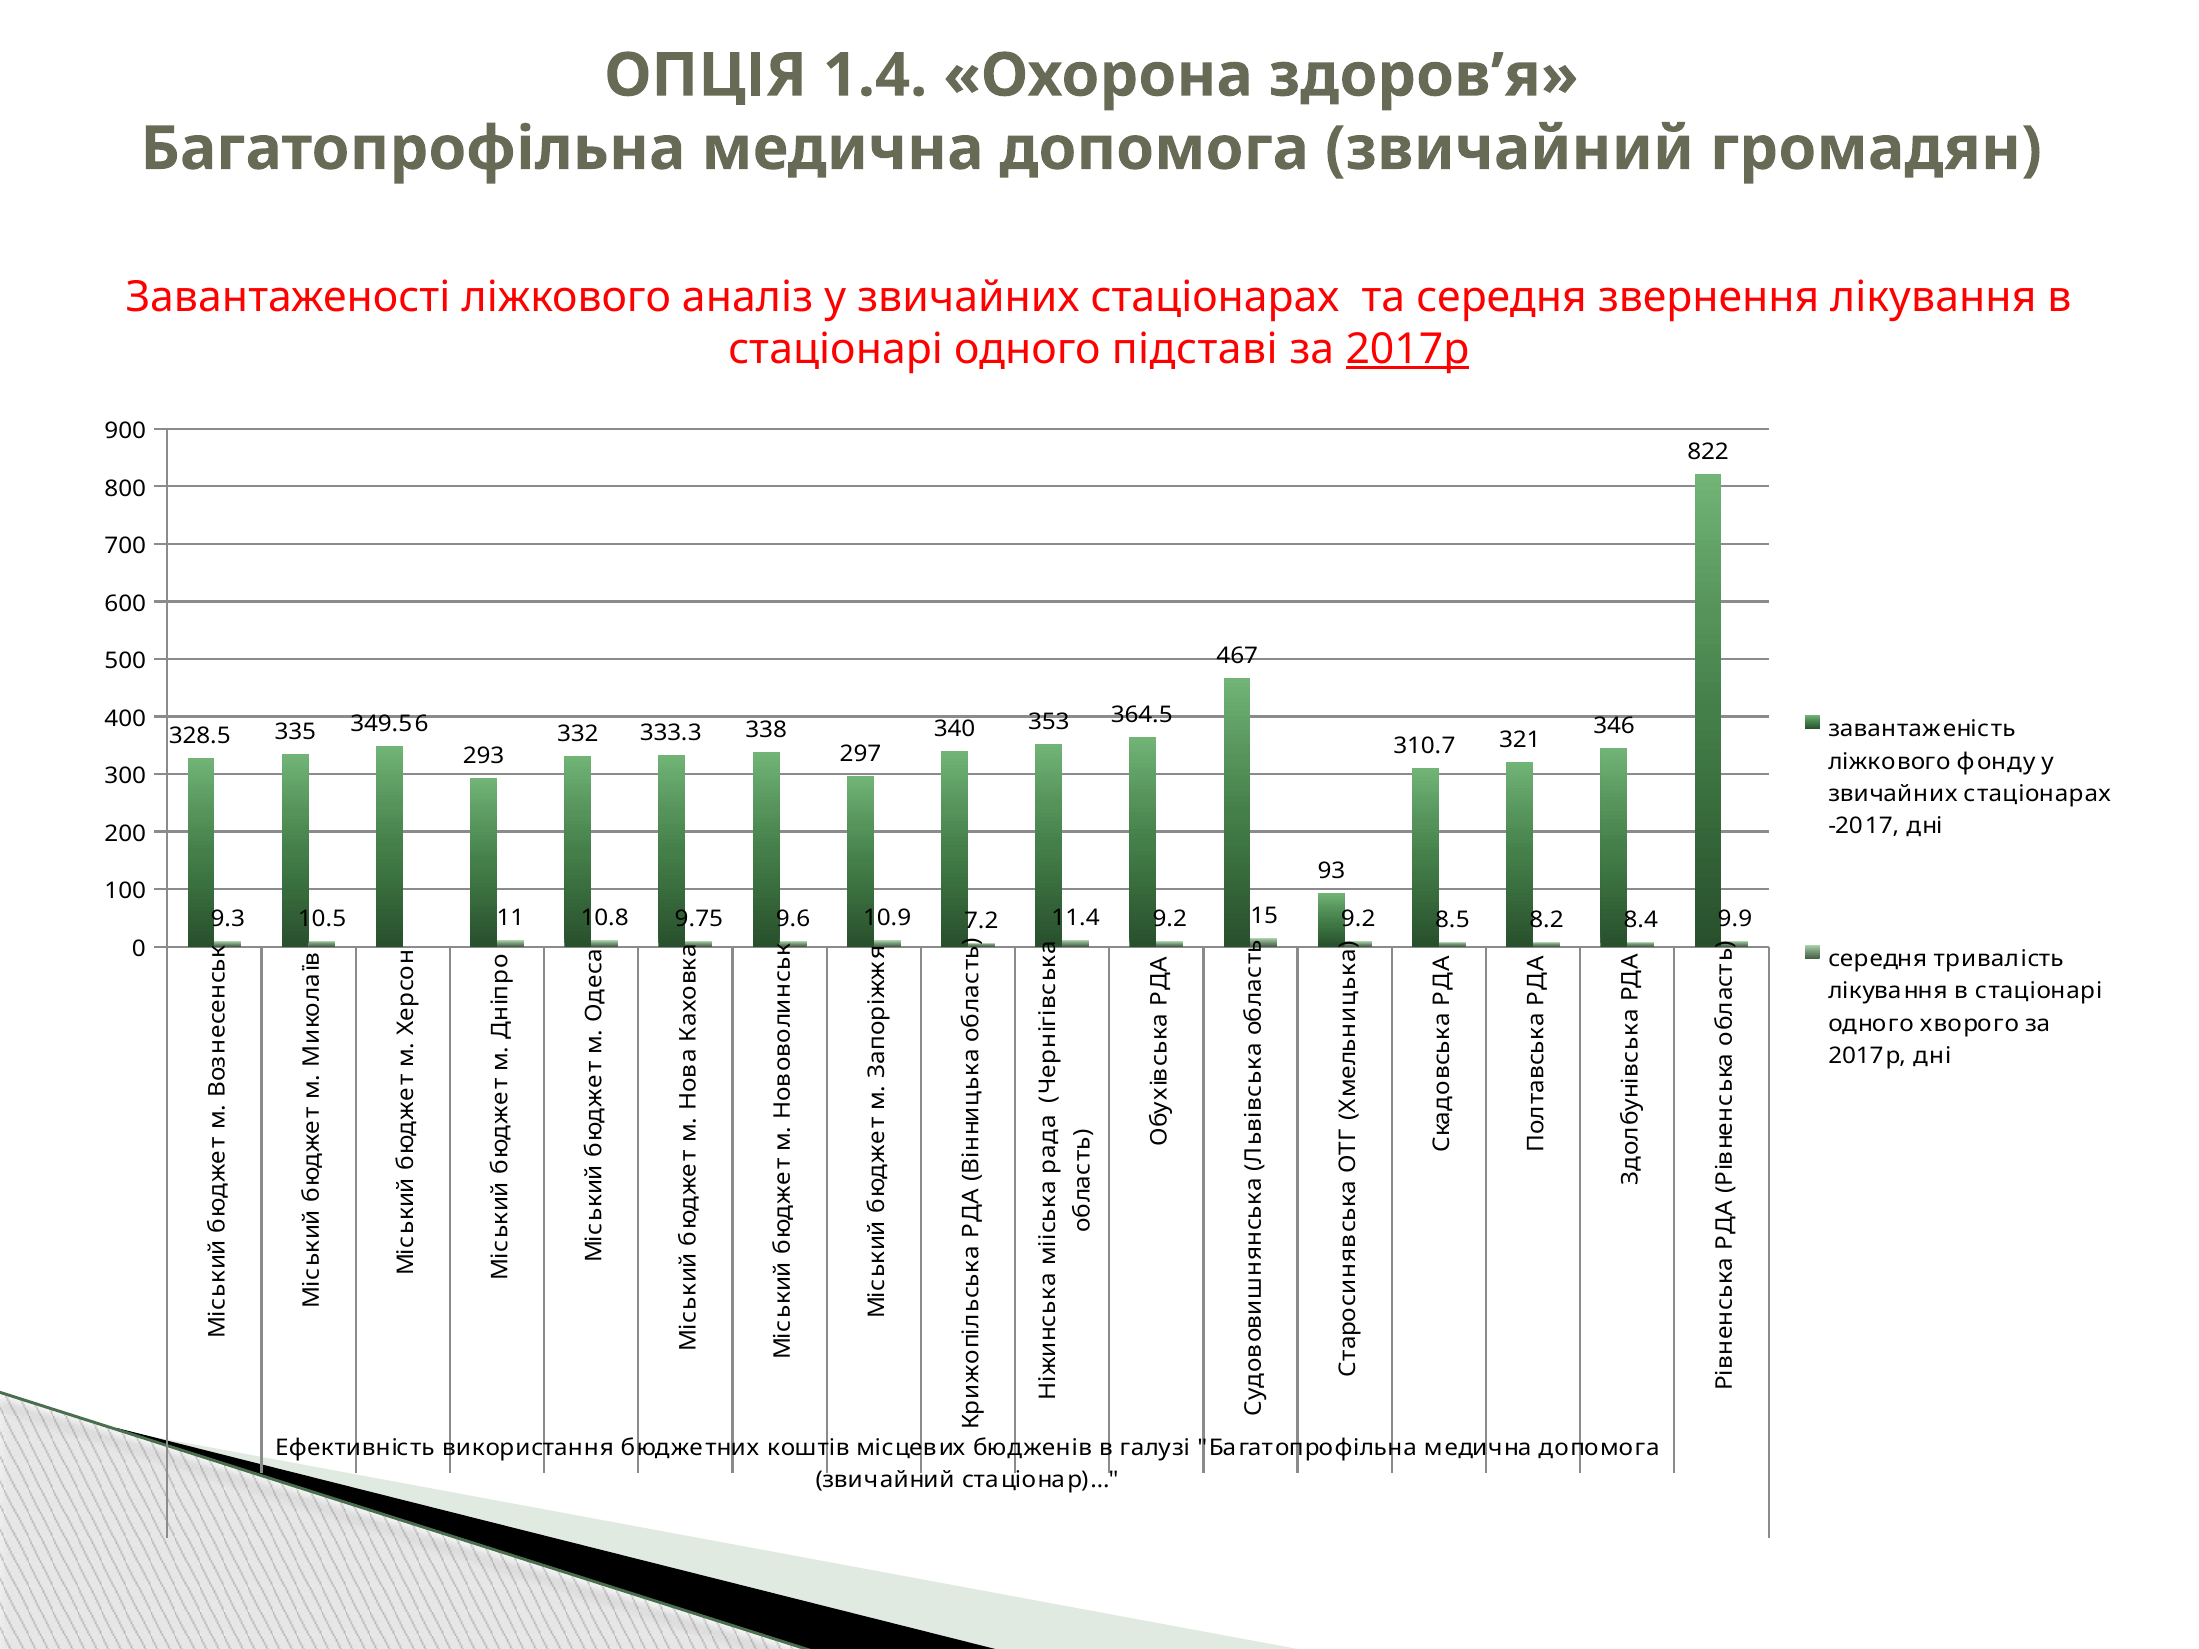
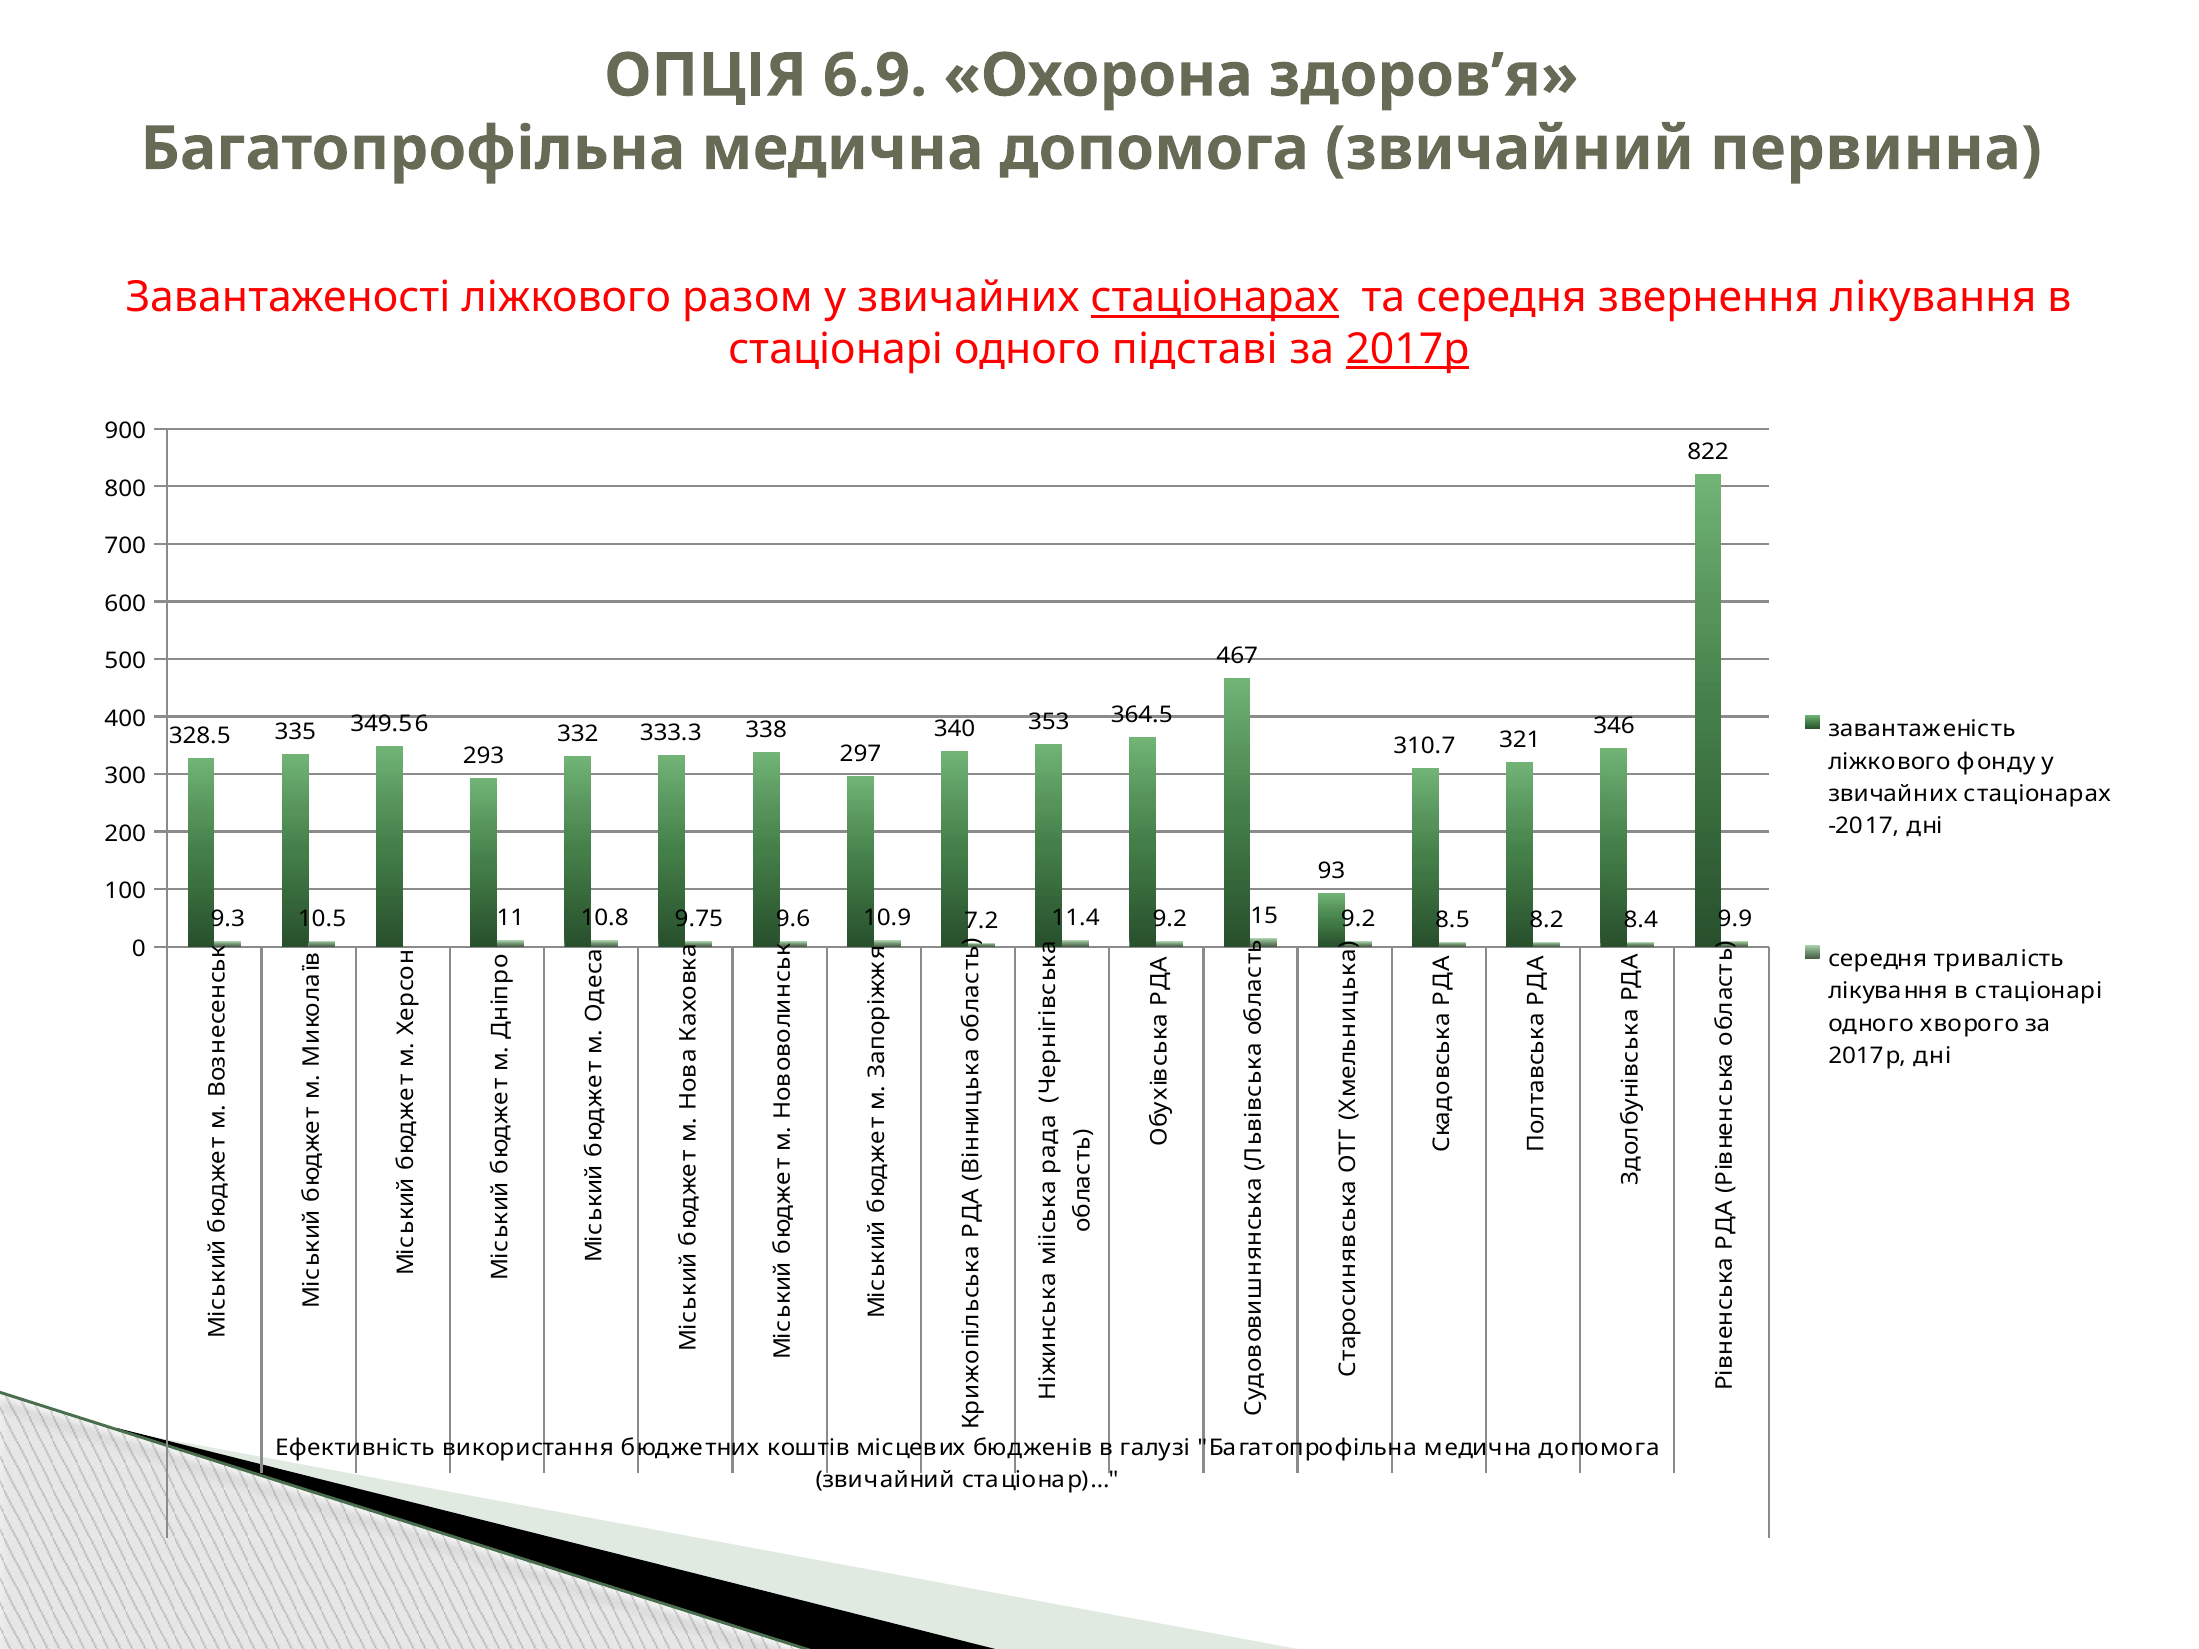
1.4: 1.4 -> 6.9 (875, 76)
громадян: громадян -> первинна (1876, 149)
аналіз: аналіз -> разом (747, 298)
стаціонарах underline: none -> present (1215, 298)
